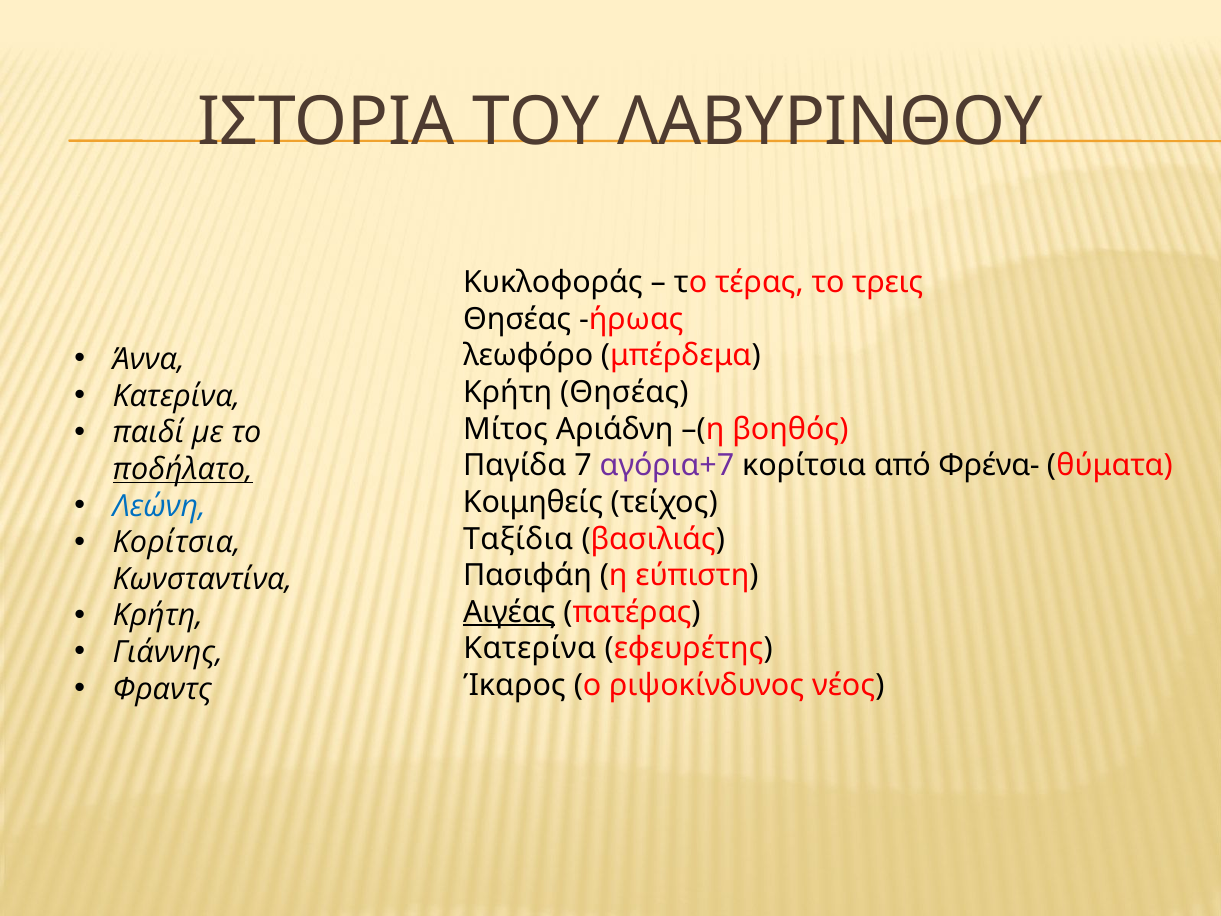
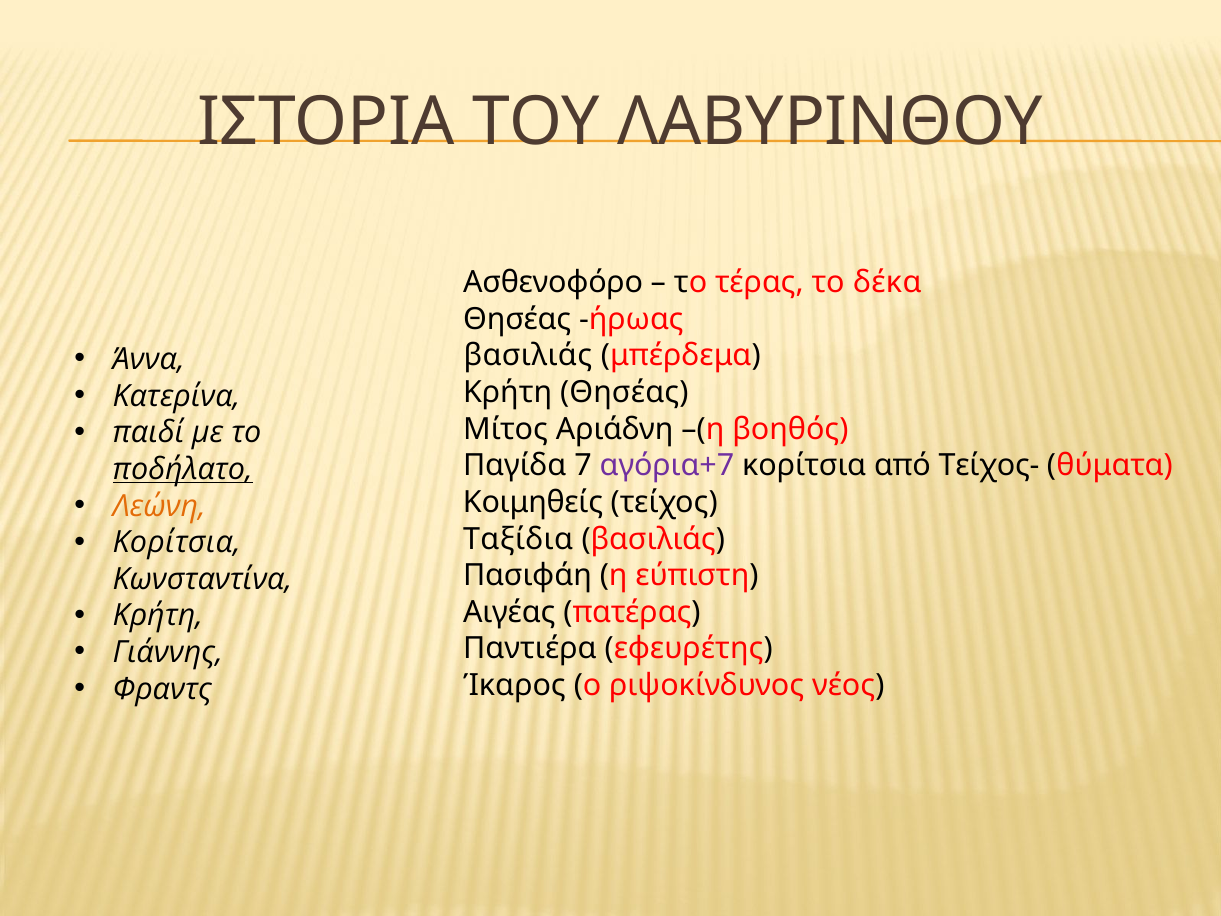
Κυκλοφοράς: Κυκλοφοράς -> Ασθενοφόρο (553, 282)
τρεις: τρεις -> δέκα (887, 282)
λεωφόρο: λεωφόρο -> βασιλιάς (528, 356)
Φρένα-: Φρένα- -> Τείχος- (989, 466)
Λεώνη colour: blue -> orange (159, 506)
Αιγέας underline: present -> none (509, 612)
Κατερίνα: Κατερίνα -> Παντιέρα (530, 649)
